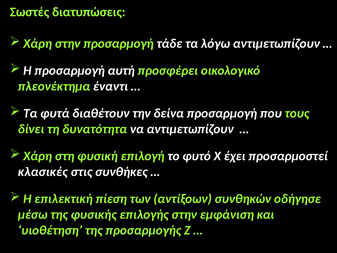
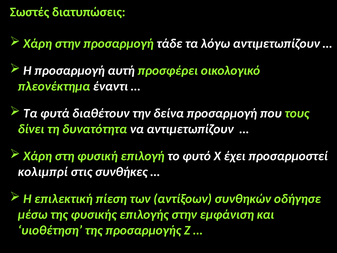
κλασικές: κλασικές -> κολιμπρί (43, 172)
